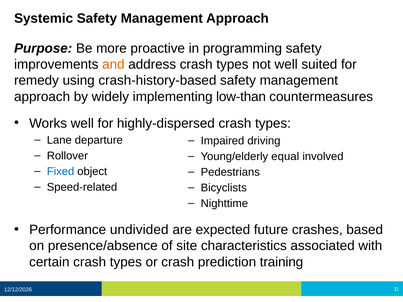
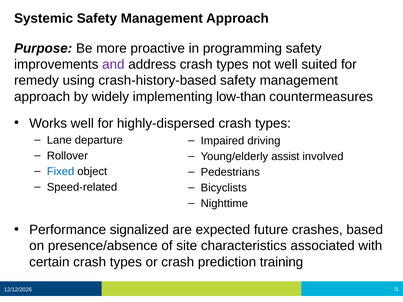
and colour: orange -> purple (113, 65)
equal: equal -> assist (285, 157)
undivided: undivided -> signalized (139, 230)
